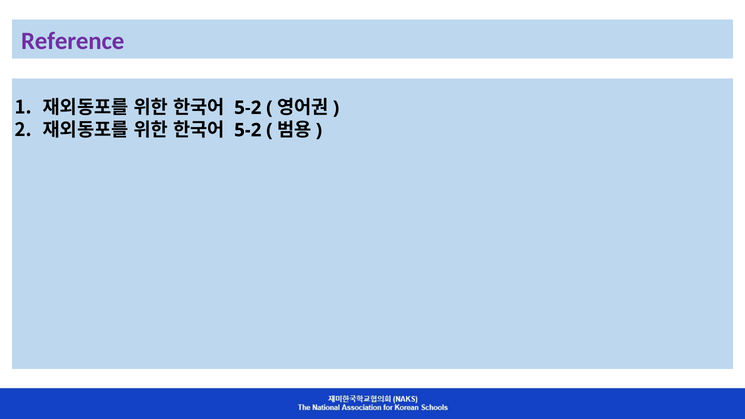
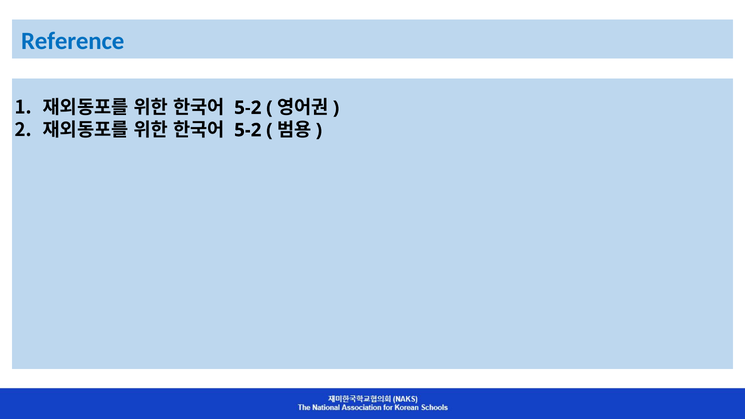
Reference colour: purple -> blue (73, 41)
